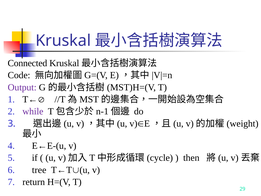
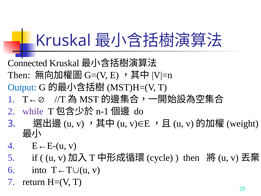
Code: Code -> Then (19, 75)
Output colour: purple -> blue (22, 87)
tree: tree -> into (39, 170)
